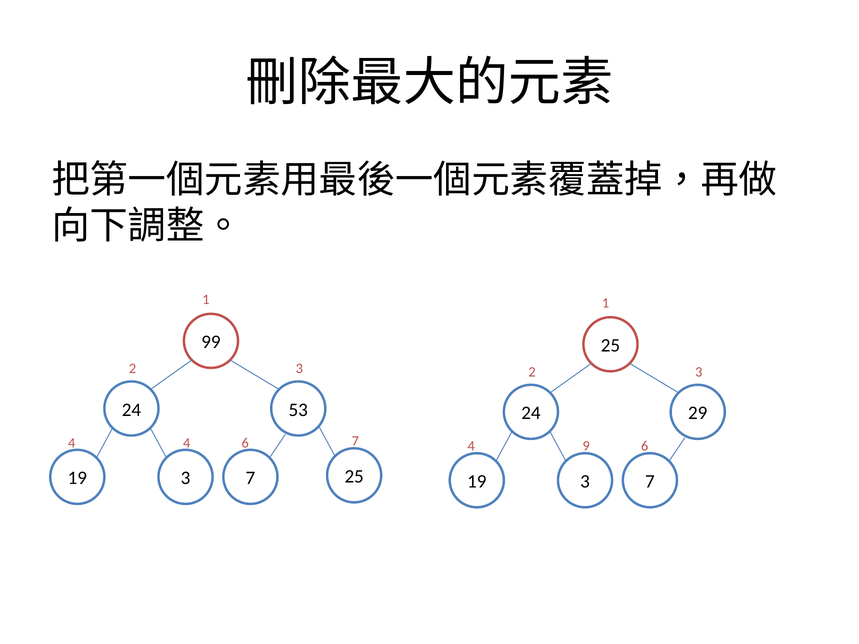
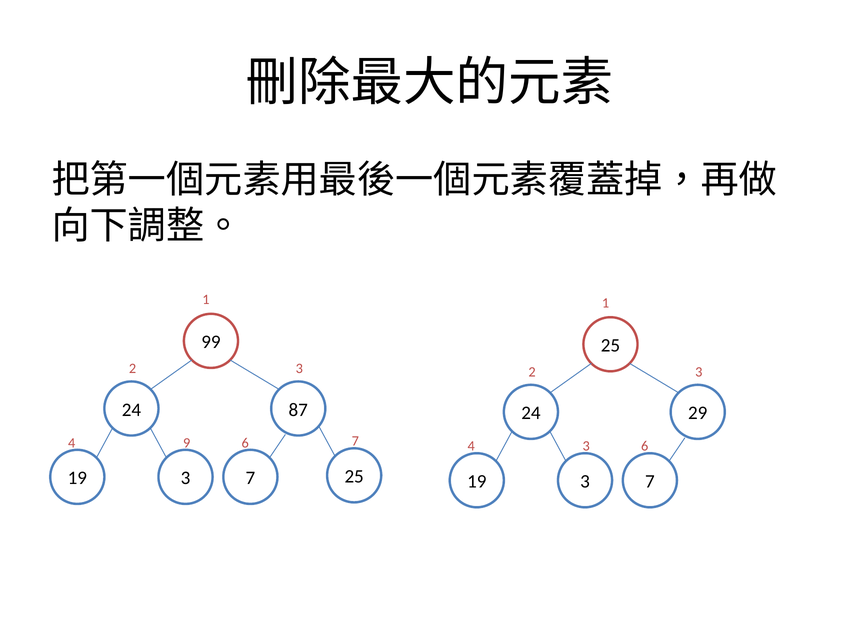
53: 53 -> 87 (298, 410)
4 4: 4 -> 9 (187, 443)
4 9: 9 -> 3 (586, 446)
